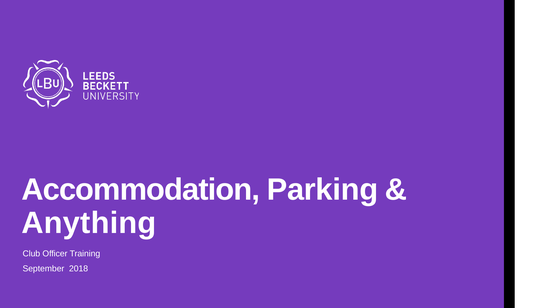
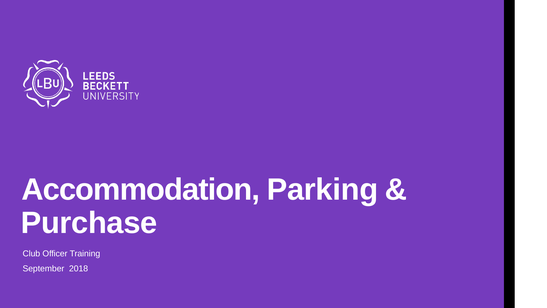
Anything: Anything -> Purchase (89, 223)
